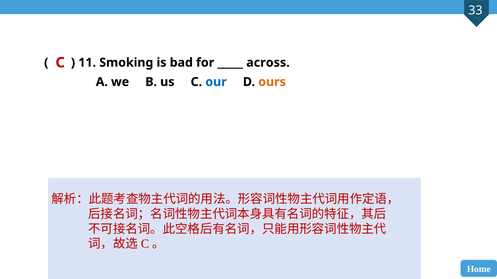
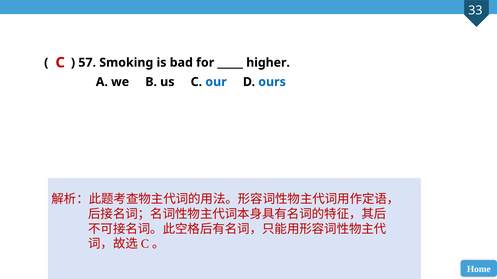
11: 11 -> 57 (87, 63)
across: across -> higher (268, 63)
ours colour: orange -> blue (272, 82)
